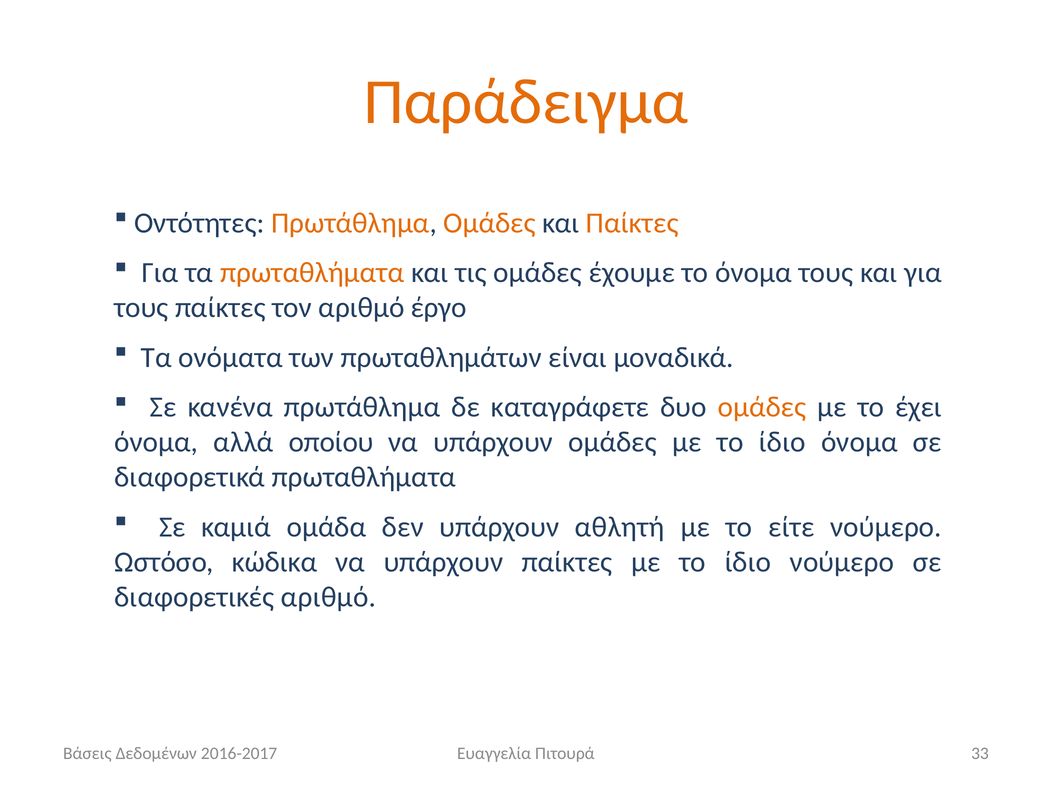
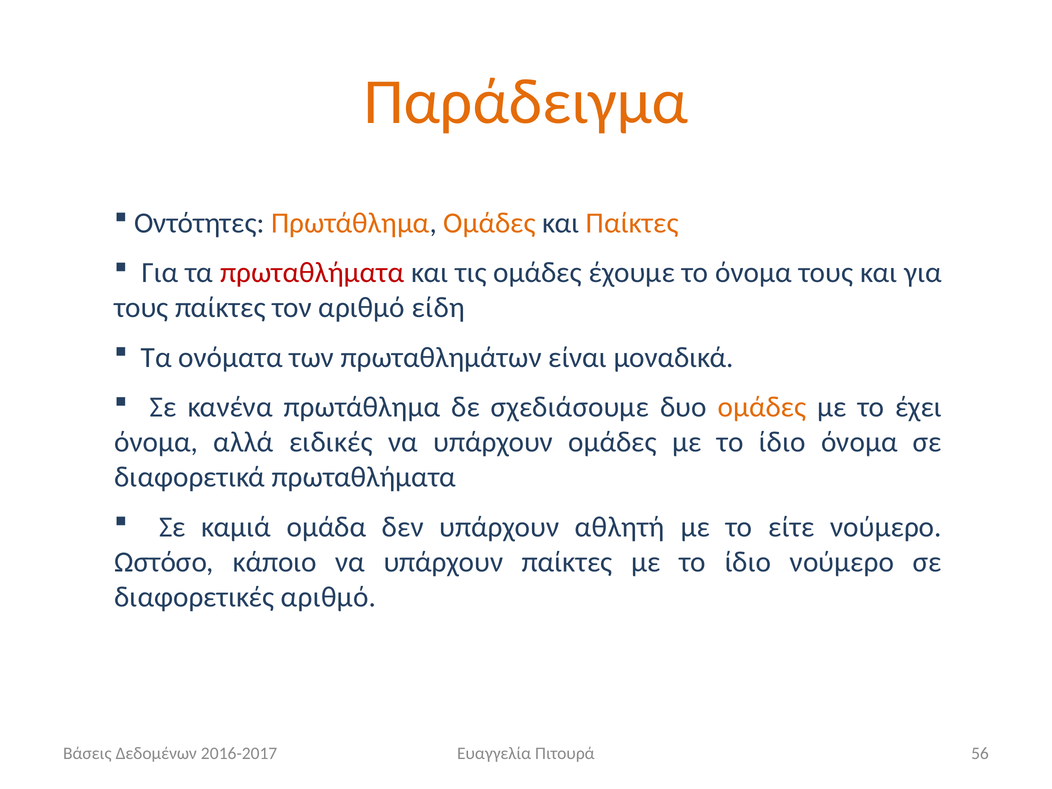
πρωταθλήματα colour: orange -> red (312, 273)
έργο: έργο -> είδη (438, 308)
καταγράφετε: καταγράφετε -> σχεδιάσουμε (570, 407)
οποίου: οποίου -> ειδικές (331, 442)
κώδικα: κώδικα -> κάποιο (275, 562)
33: 33 -> 56 (980, 753)
